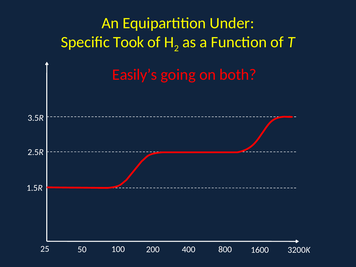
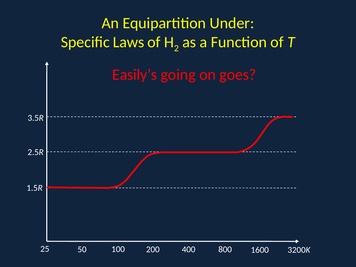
Took: Took -> Laws (129, 42)
both: both -> goes (238, 75)
